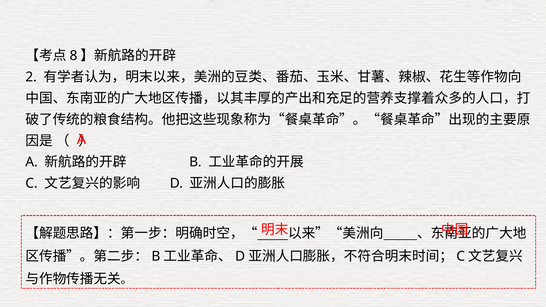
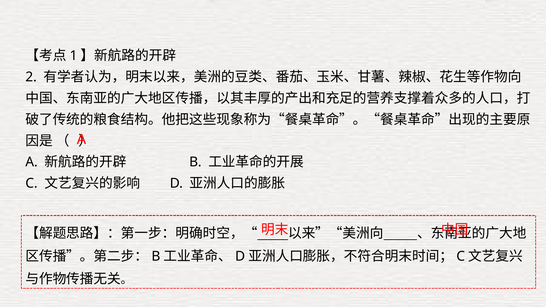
8: 8 -> 1 (74, 56)
